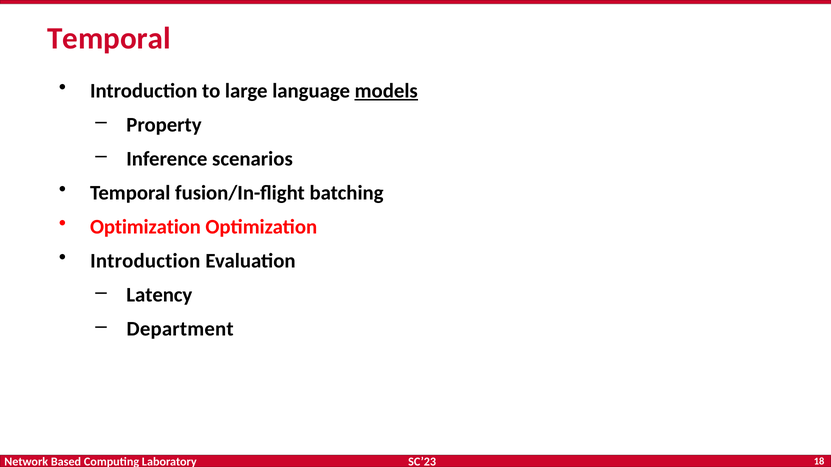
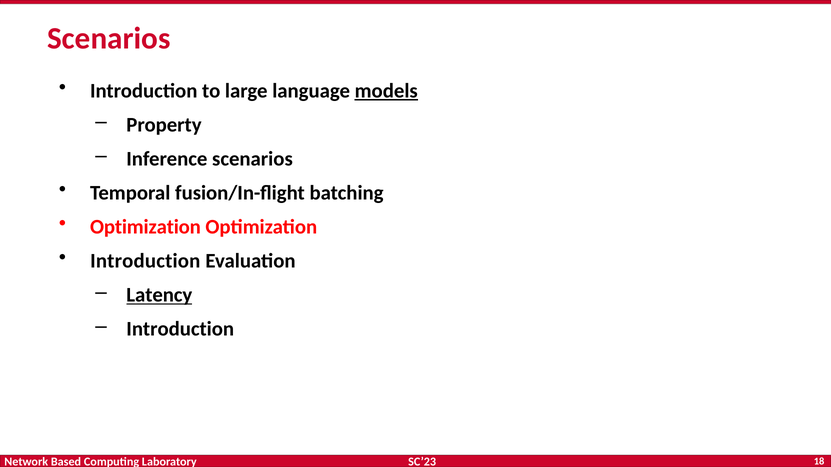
Temporal: Temporal -> Scenarios (109, 39)
Latency underline: none -> present (159, 295)
Department: Department -> Introduction (180, 329)
